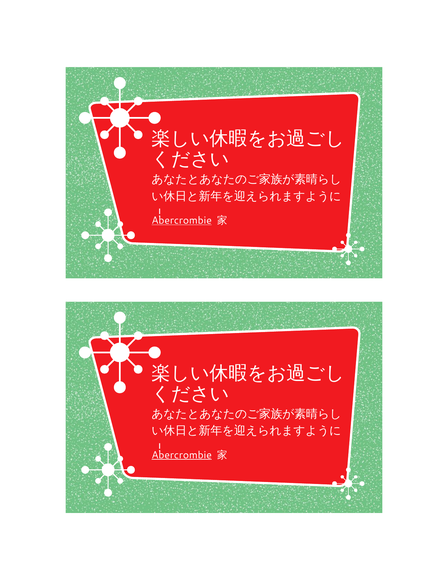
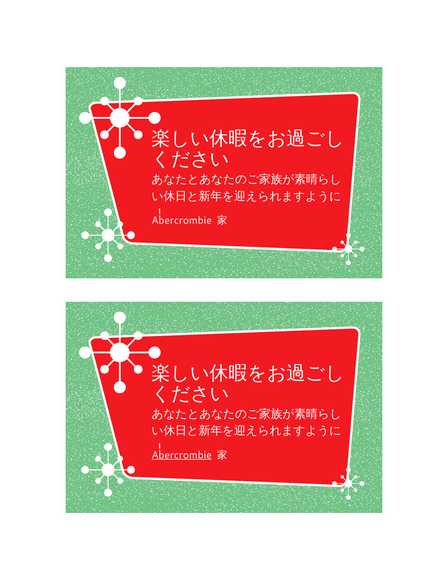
Abercrombie underline: present -> none (182, 220)
